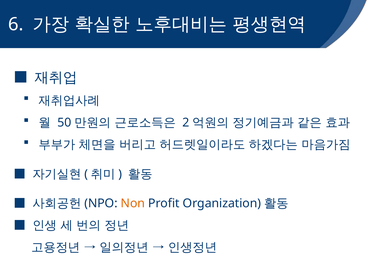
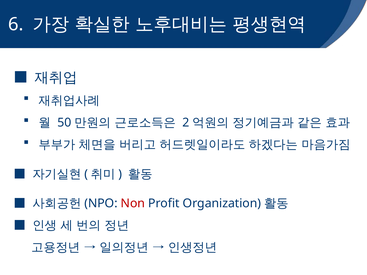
Non colour: orange -> red (133, 204)
